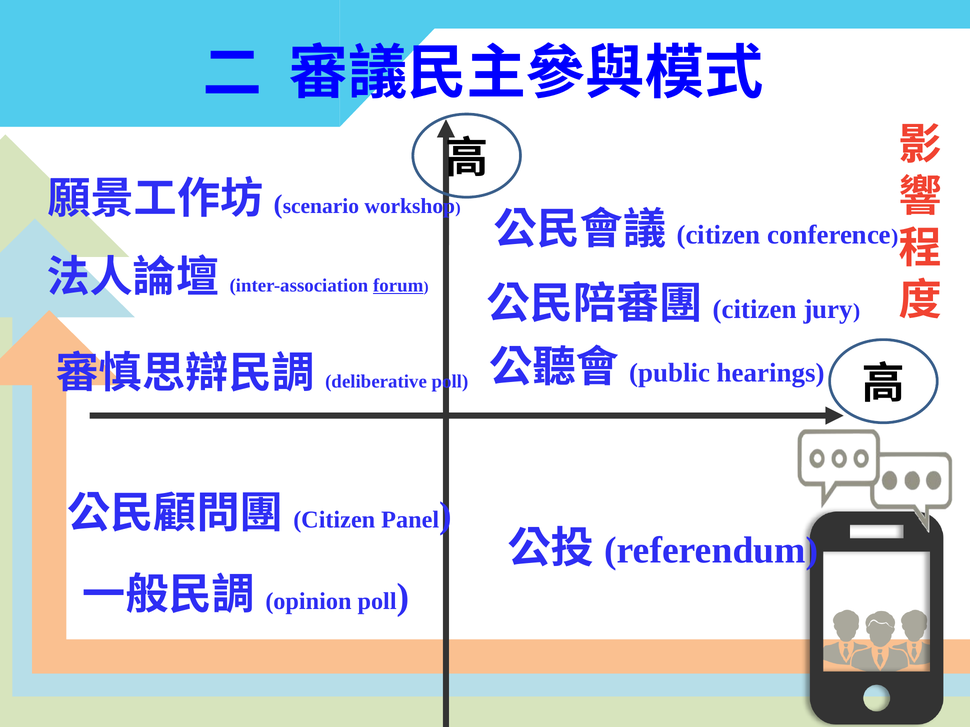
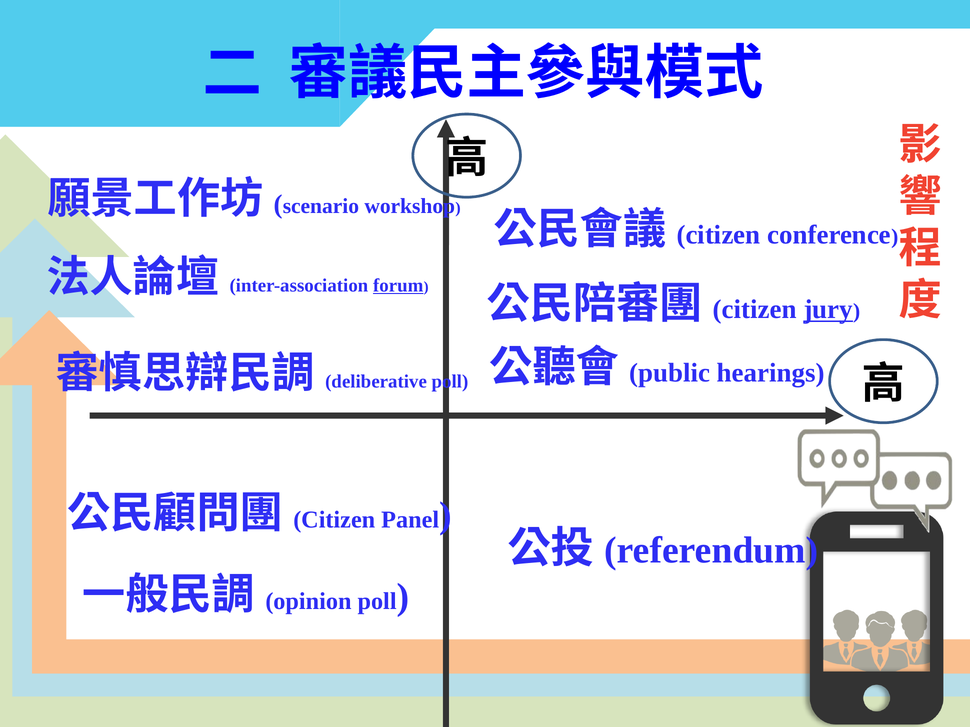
jury underline: none -> present (828, 310)
